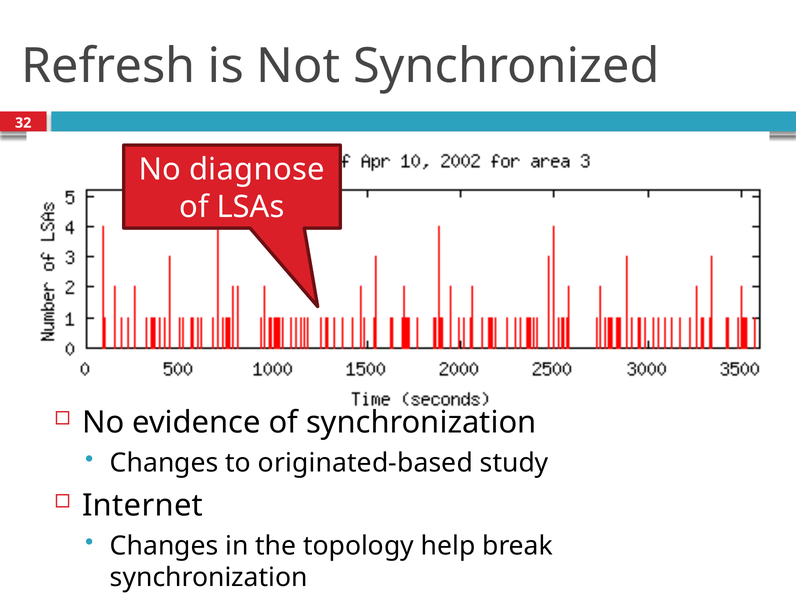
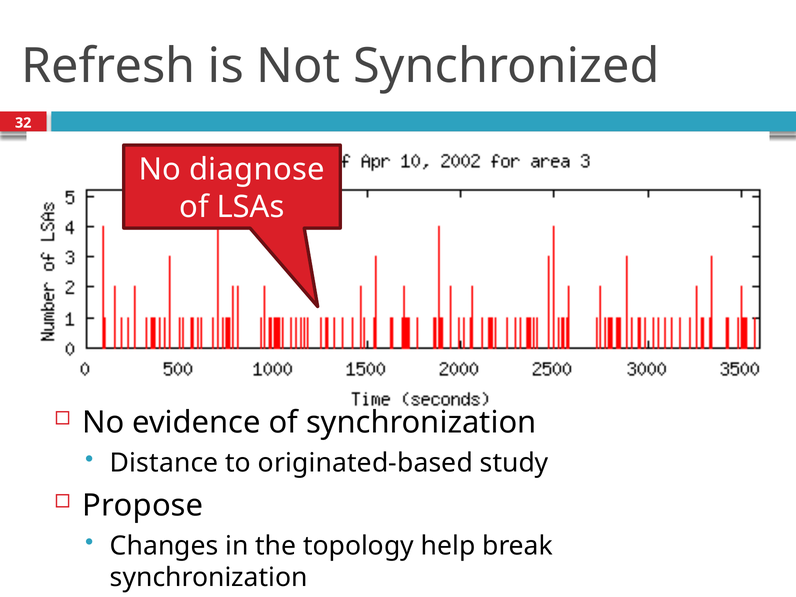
Changes: Changes -> Distance (164, 463)
Internet: Internet -> Propose (143, 505)
